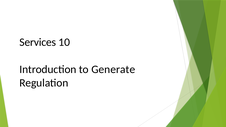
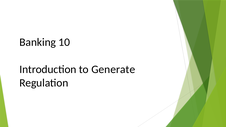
Services: Services -> Banking (38, 42)
